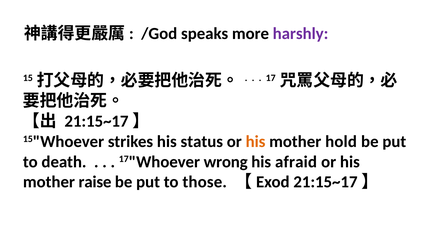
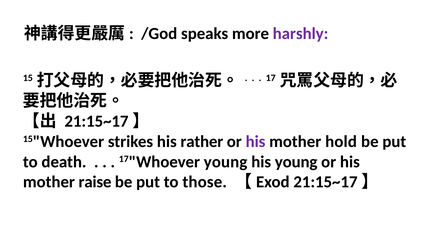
status: status -> rather (202, 141)
his colour: orange -> purple (256, 141)
17"Whoever wrong: wrong -> young (226, 161)
his afraid: afraid -> young (296, 161)
